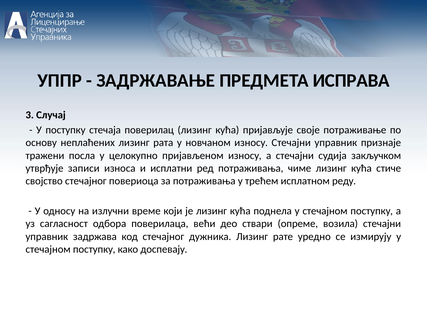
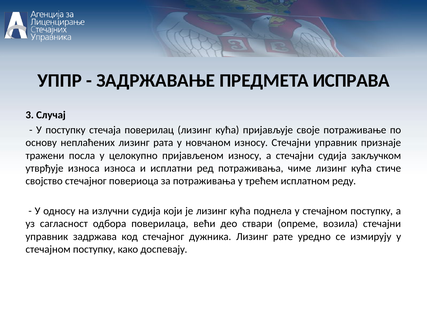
утврђује записи: записи -> износа (84, 168)
излучни време: време -> судија (146, 211)
